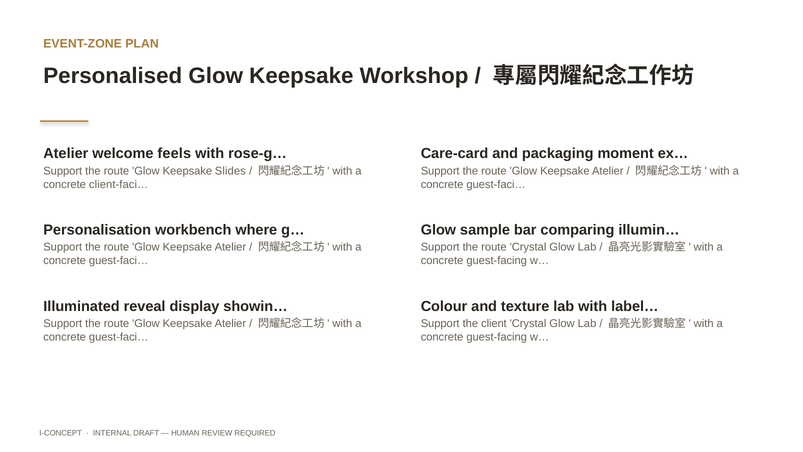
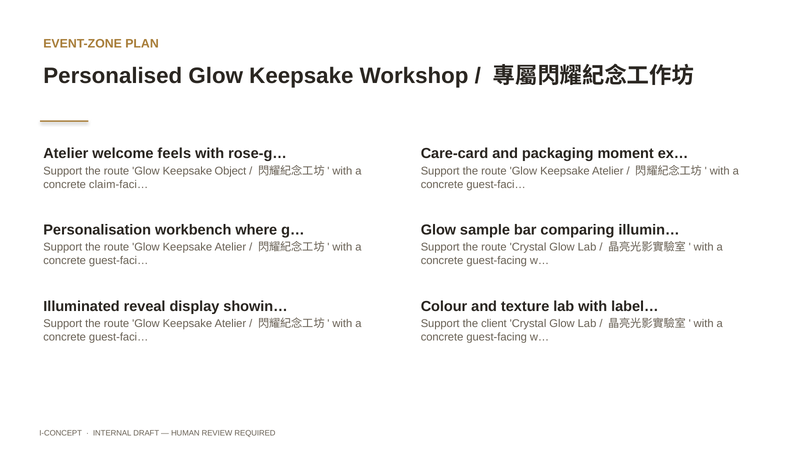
Slides: Slides -> Object (230, 171)
client-faci…: client-faci… -> claim-faci… (119, 184)
